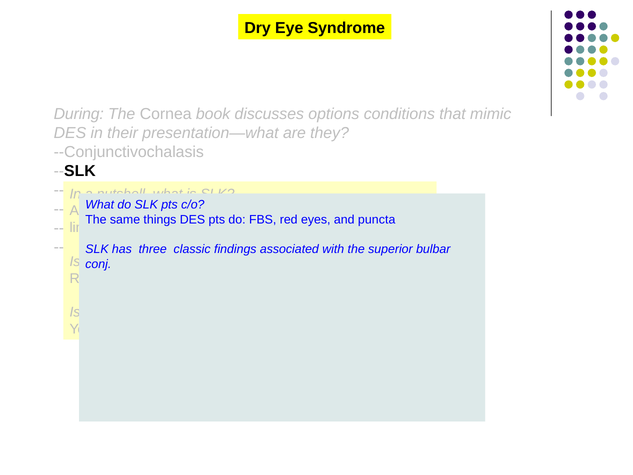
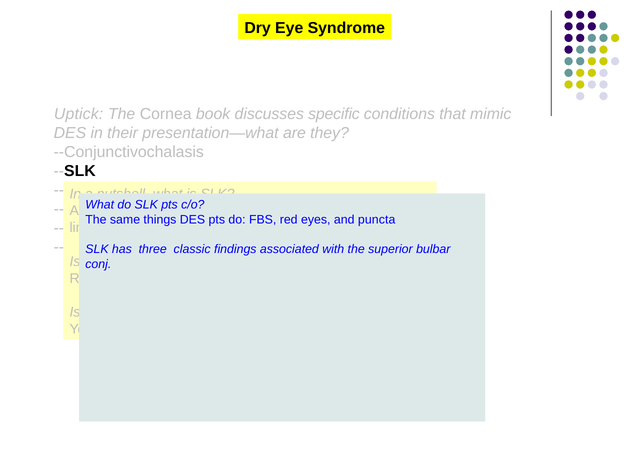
During: During -> Uptick (79, 114)
options: options -> specific (334, 114)
